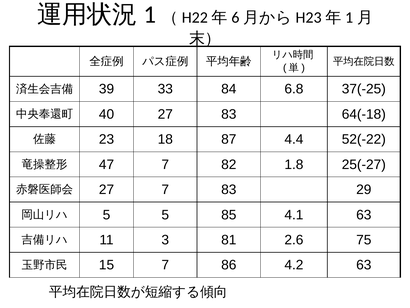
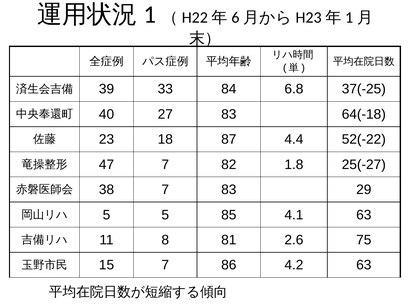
27: 27 -> 38 (107, 189)
3: 3 -> 8 (165, 240)
